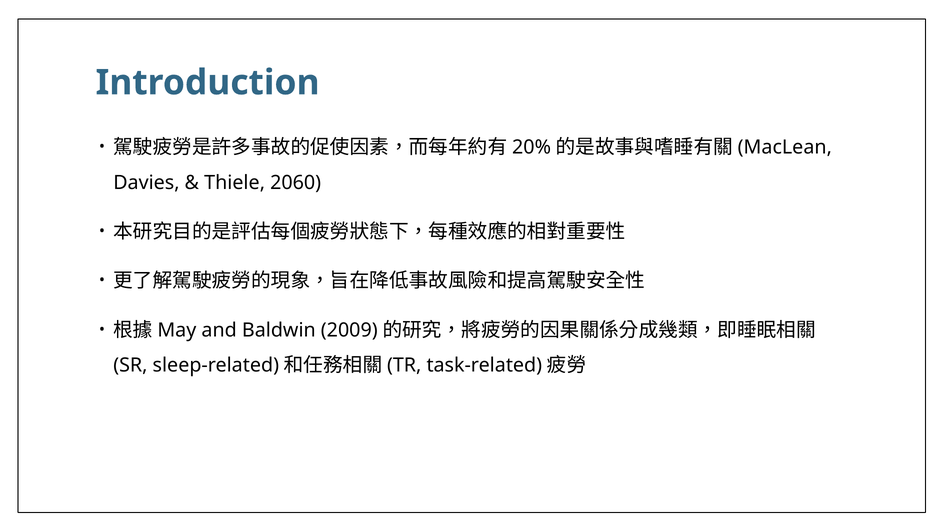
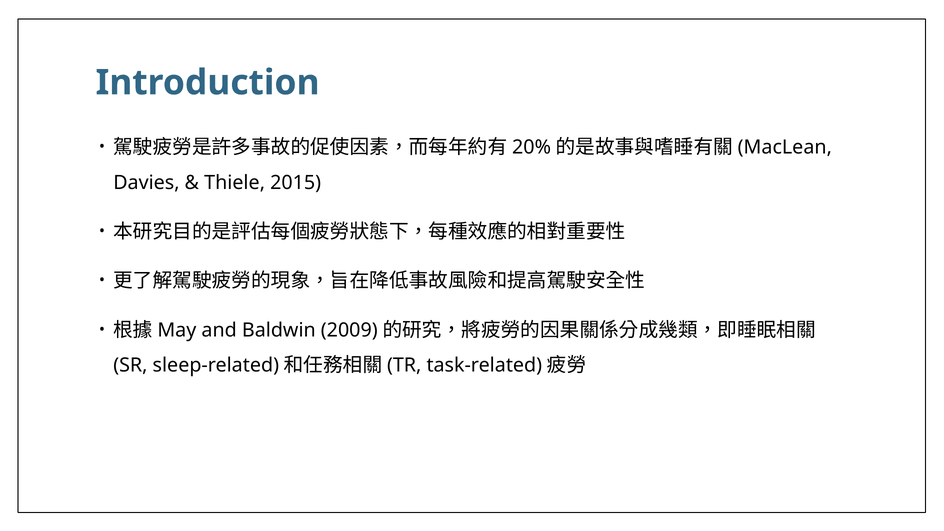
2060: 2060 -> 2015 (296, 183)
